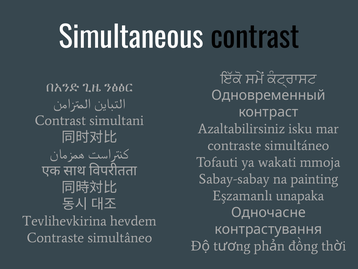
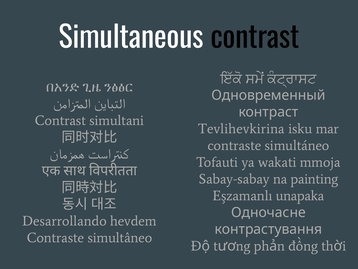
Azaltabilirsiniz: Azaltabilirsiniz -> Tevlihevkirina (241, 129)
Tevlihevkirina: Tevlihevkirina -> Desarrollando (65, 221)
